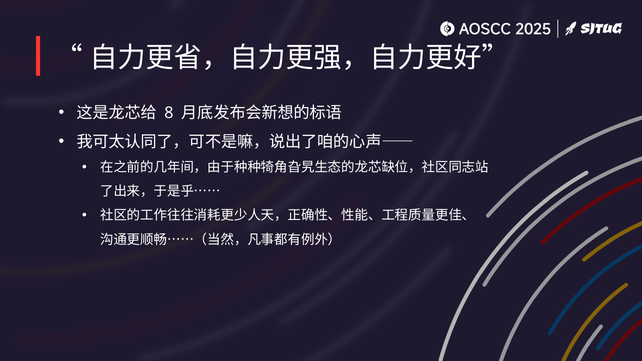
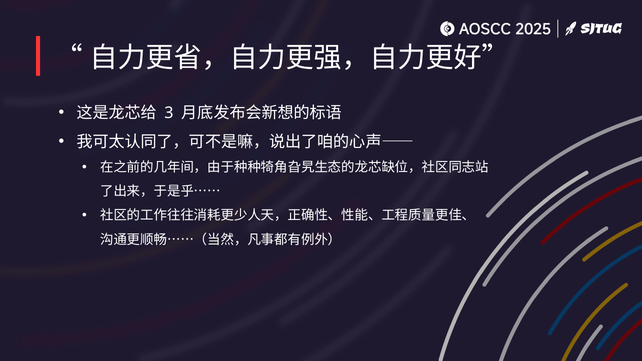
8: 8 -> 3 (169, 113)
